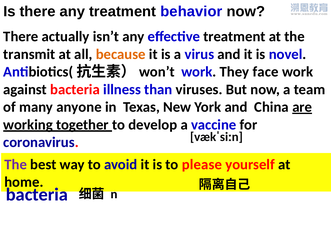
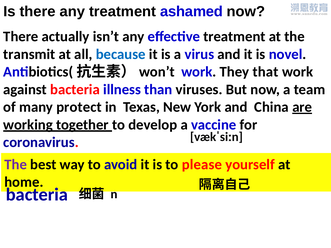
behavior: behavior -> ashamed (192, 11)
because colour: orange -> blue (121, 54)
face: face -> that (266, 72)
anyone: anyone -> protect (79, 107)
